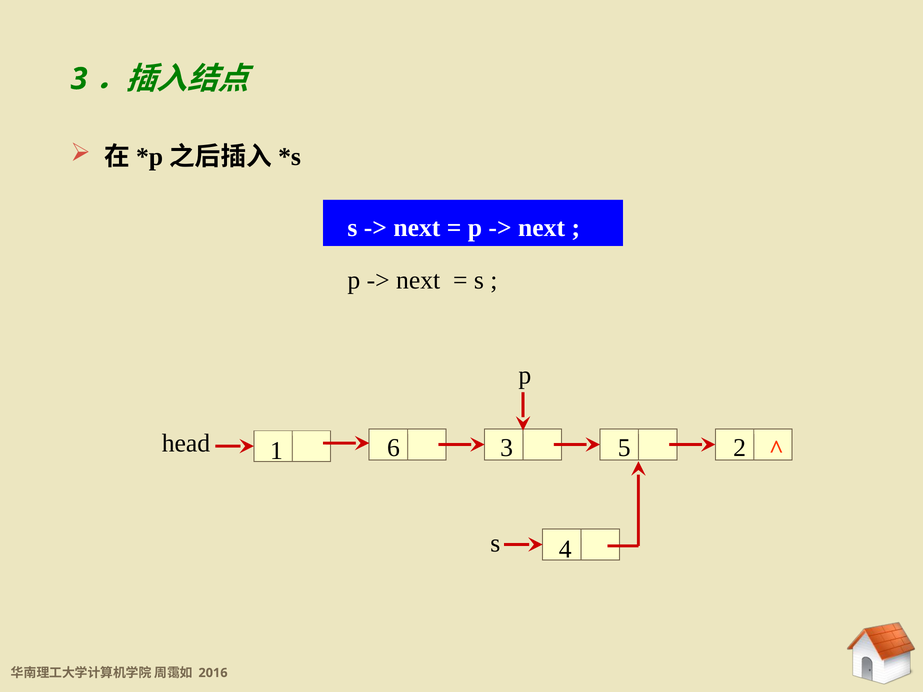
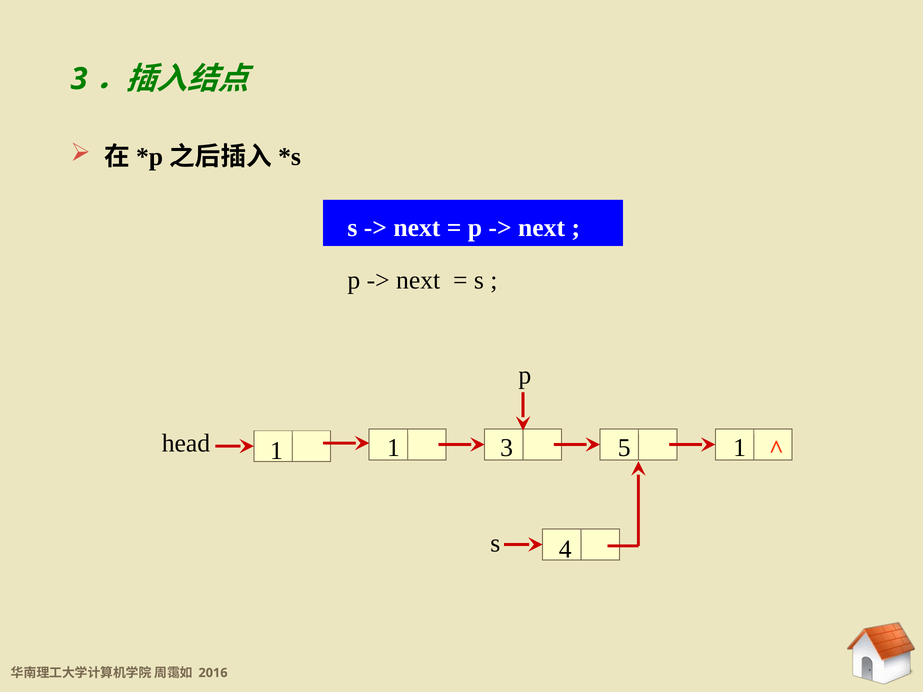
5 2: 2 -> 1 (740, 448)
1 6: 6 -> 1 (393, 448)
